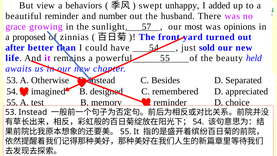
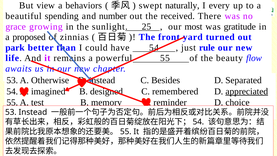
unhappy: unhappy -> naturally (182, 6)
added: added -> every (219, 6)
beautiful reminder: reminder -> spending (62, 16)
husband: husband -> received (178, 16)
57: 57 -> 25 (146, 27)
opinions: opinions -> gratitude (240, 27)
after: after -> park (15, 48)
sold: sold -> rule (207, 48)
held: held -> flow (254, 58)
appreciated underline: none -> present (247, 91)
